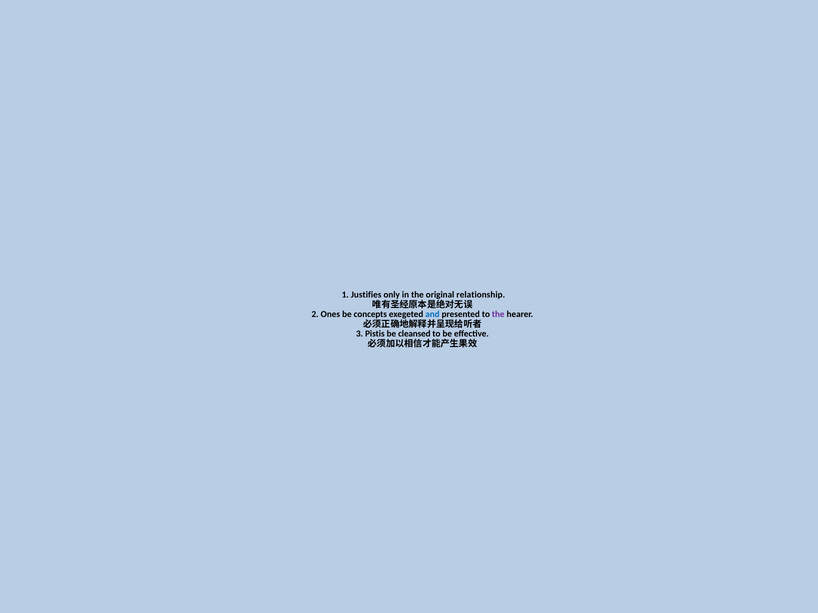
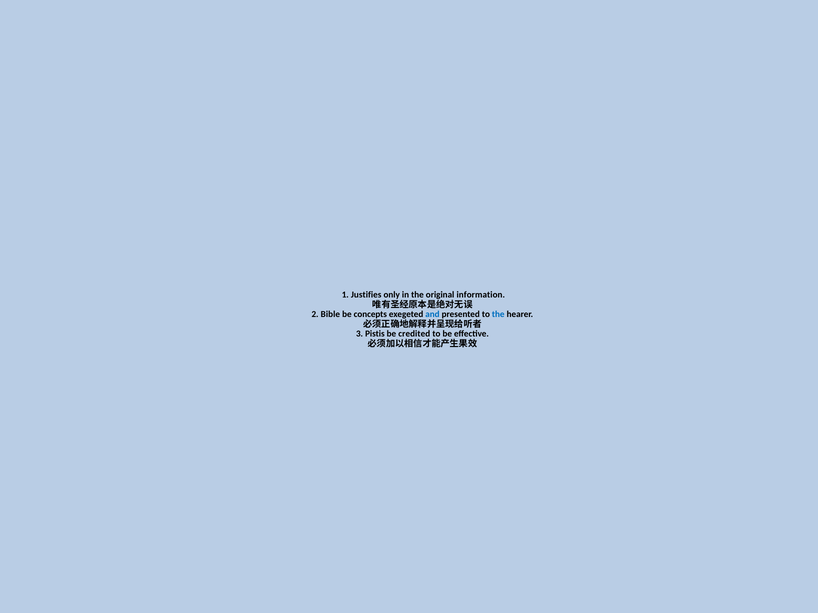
relationship: relationship -> information (481, 295)
Ones: Ones -> Bible (330, 315)
the colour: purple -> blue (498, 315)
cleansed: cleansed -> credited (414, 334)
